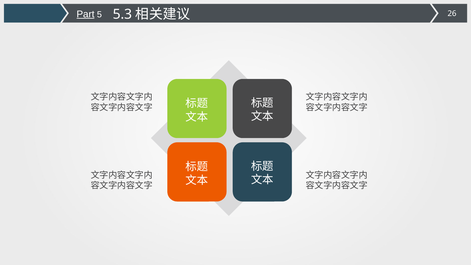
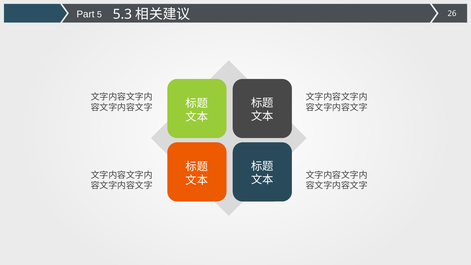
Part underline: present -> none (86, 14)
